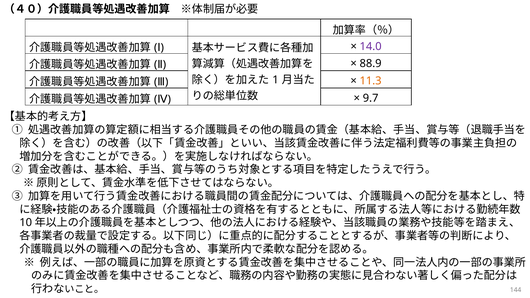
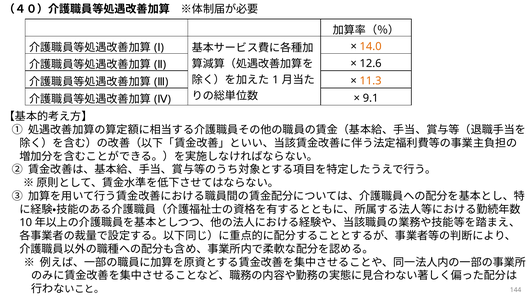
14.0 colour: purple -> orange (371, 46)
88.9: 88.9 -> 12.6 (371, 64)
9.7: 9.7 -> 9.1 (371, 98)
